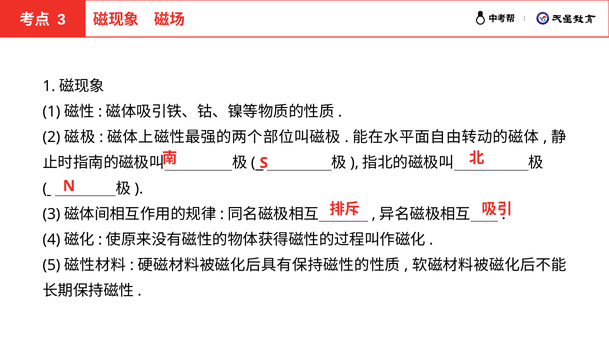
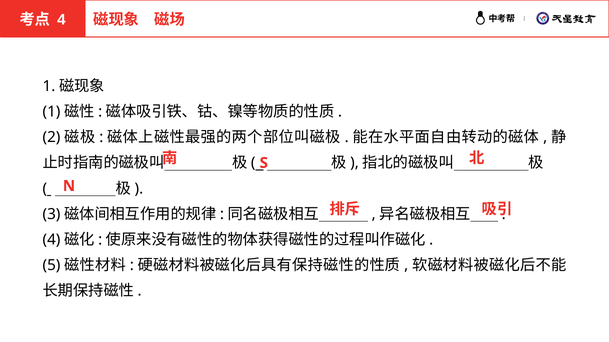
3: 3 -> 4 (61, 20)
